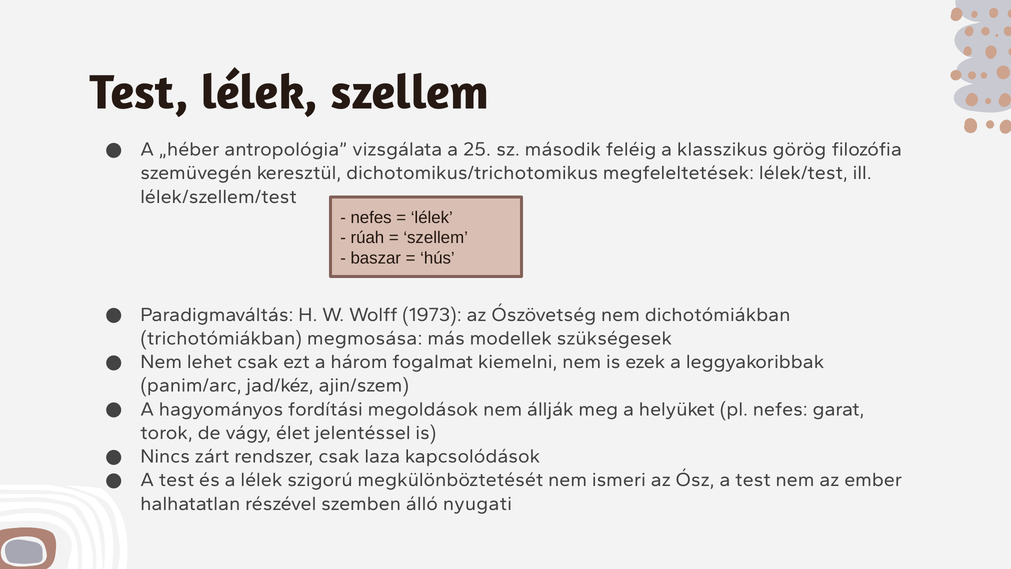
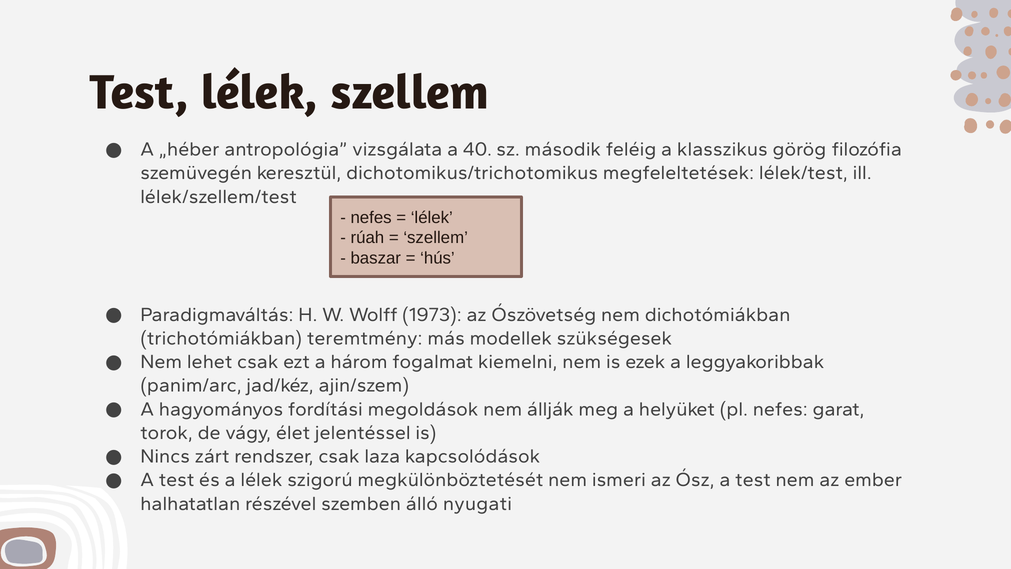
25: 25 -> 40 (477, 149)
megmosása: megmosása -> teremtmény (365, 338)
